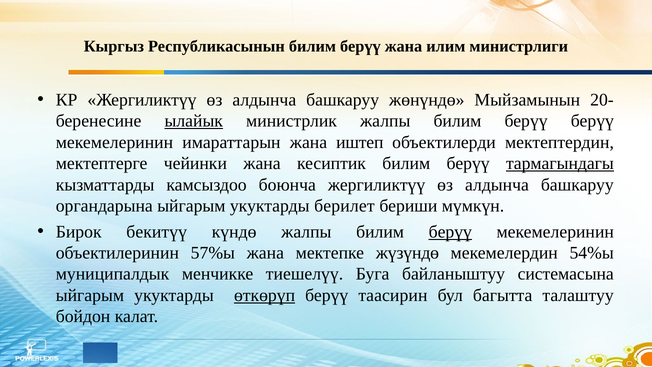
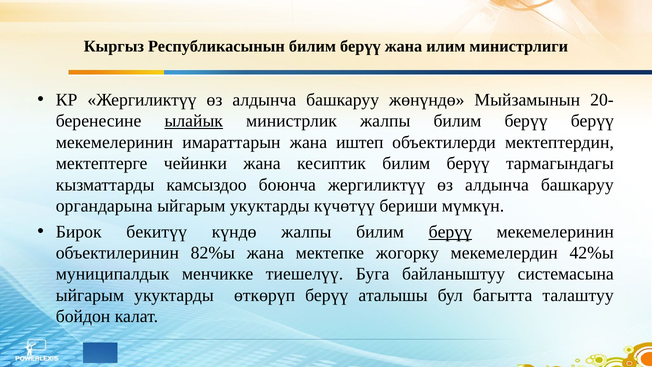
тармагындагы underline: present -> none (560, 163)
берилет: берилет -> күчөтүү (344, 206)
57%ы: 57%ы -> 82%ы (213, 253)
жүзүндө: жүзүндө -> жогорку (407, 253)
54%ы: 54%ы -> 42%ы (592, 253)
өткөрүп underline: present -> none (265, 295)
таасирин: таасирин -> аталышы (393, 295)
